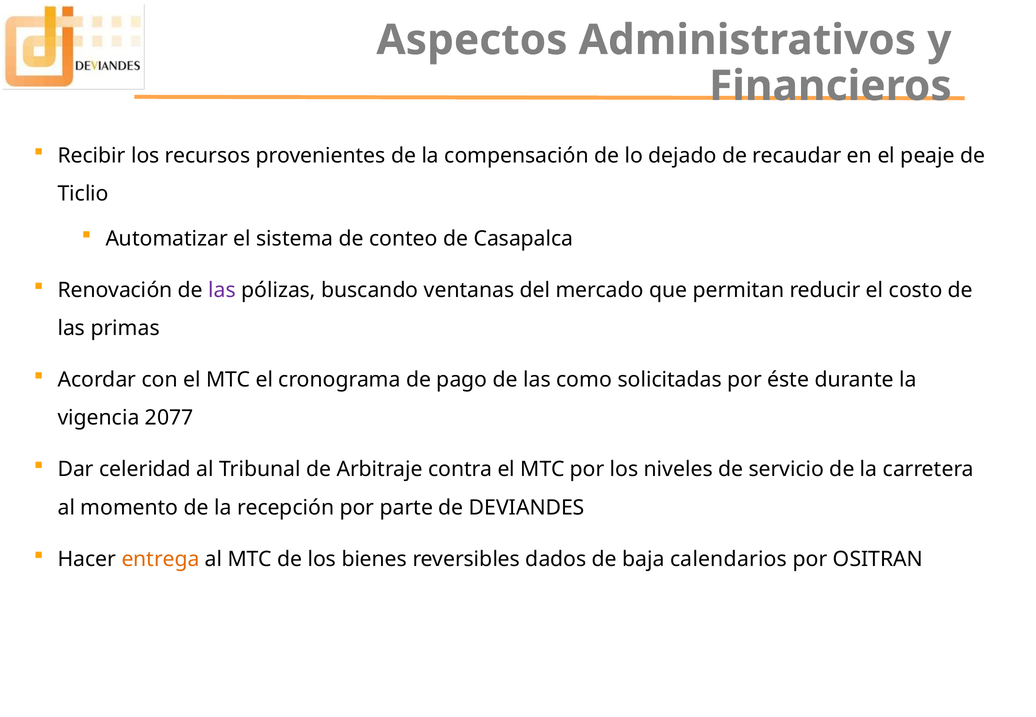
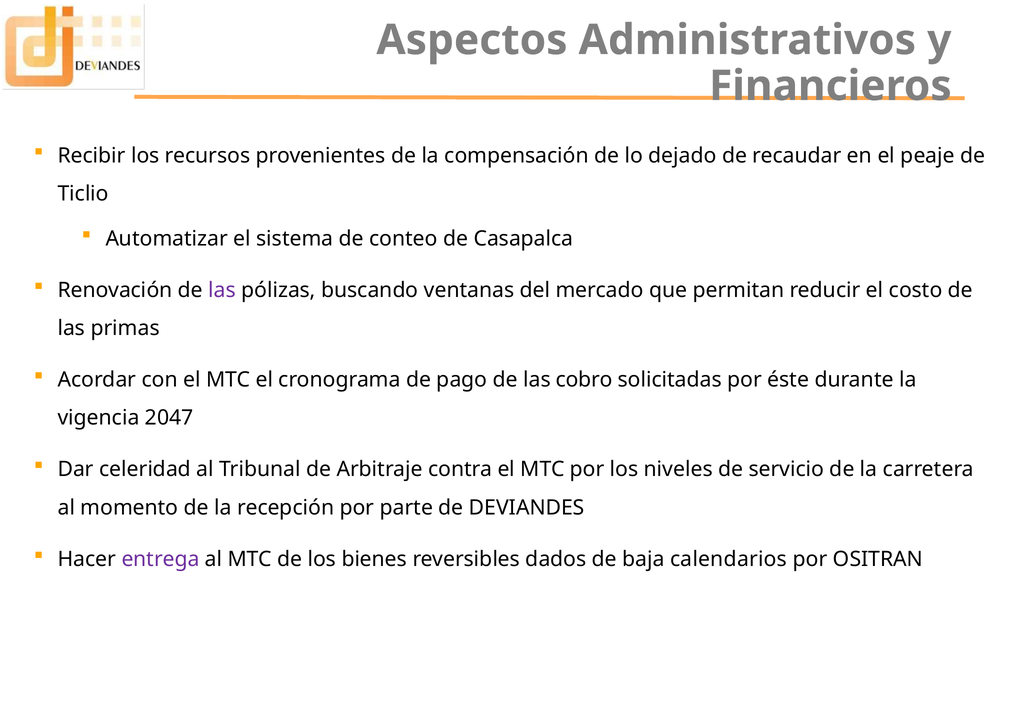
como: como -> cobro (584, 380)
2077: 2077 -> 2047 (169, 418)
entrega colour: orange -> purple (161, 559)
